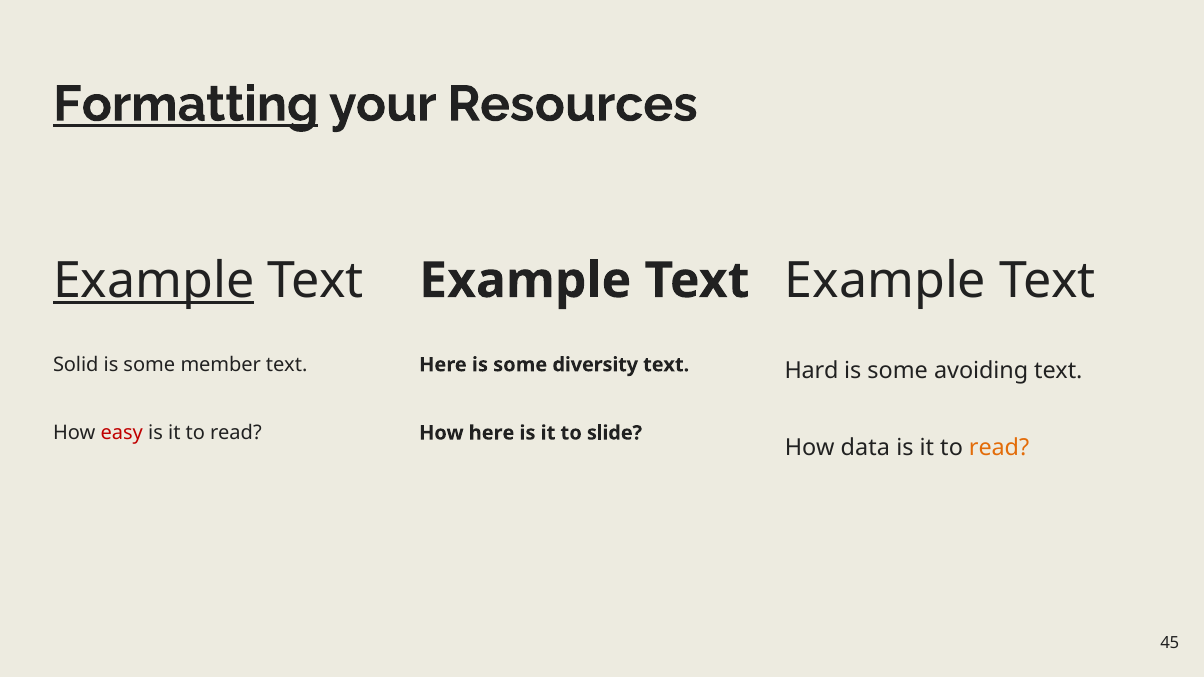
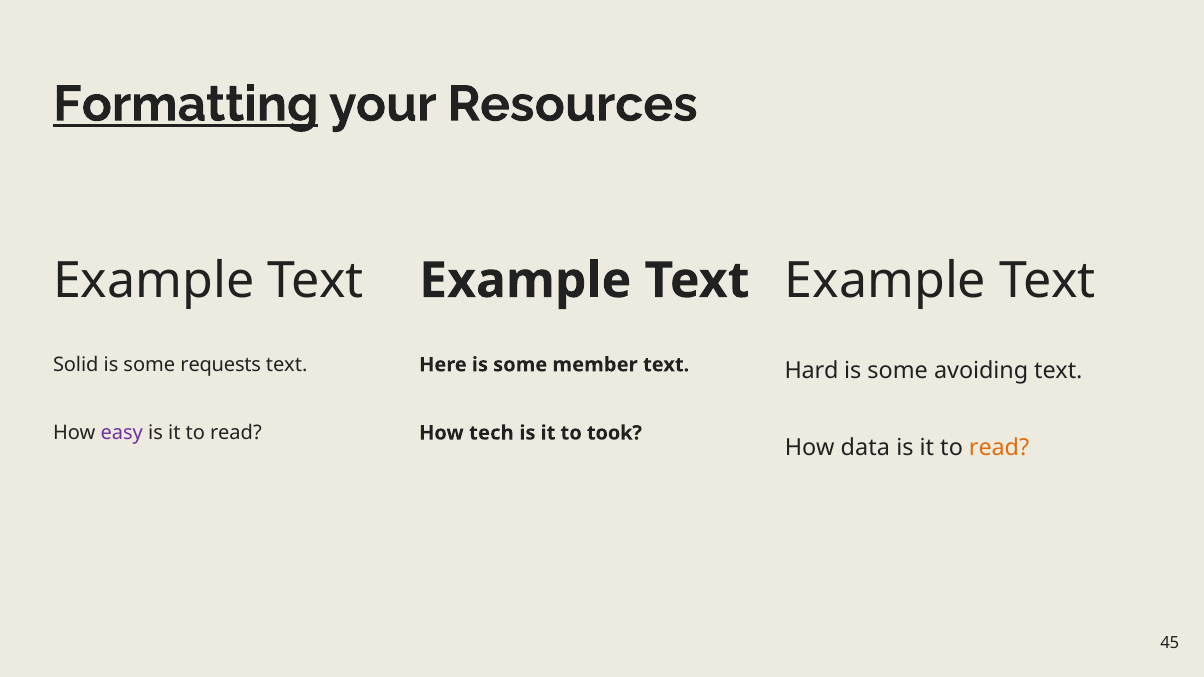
Example underline: present -> none (154, 281)
member: member -> requests (221, 365)
diversity: diversity -> member (595, 365)
easy colour: red -> purple (122, 433)
How here: here -> tech (491, 433)
slide: slide -> took (614, 433)
